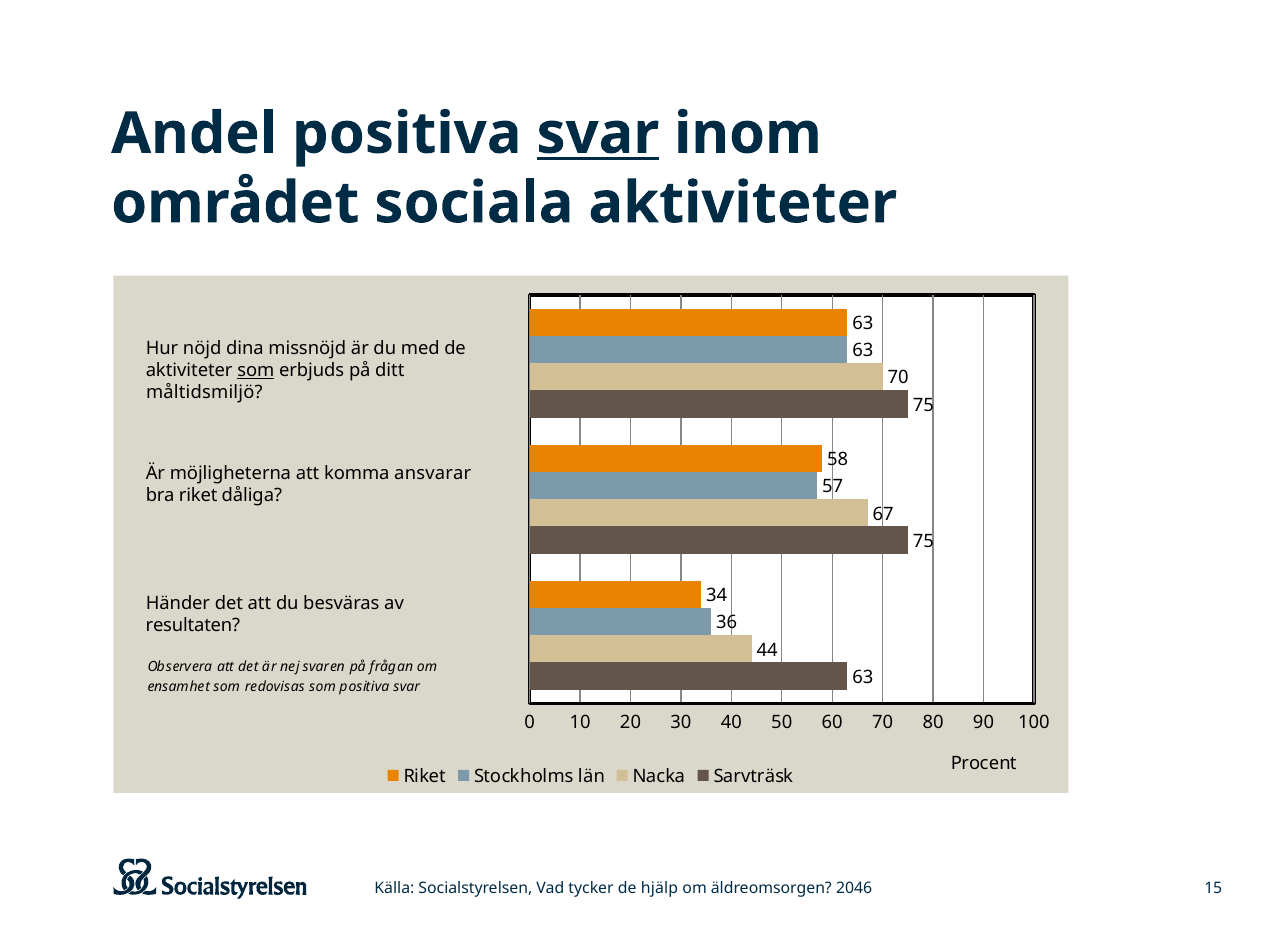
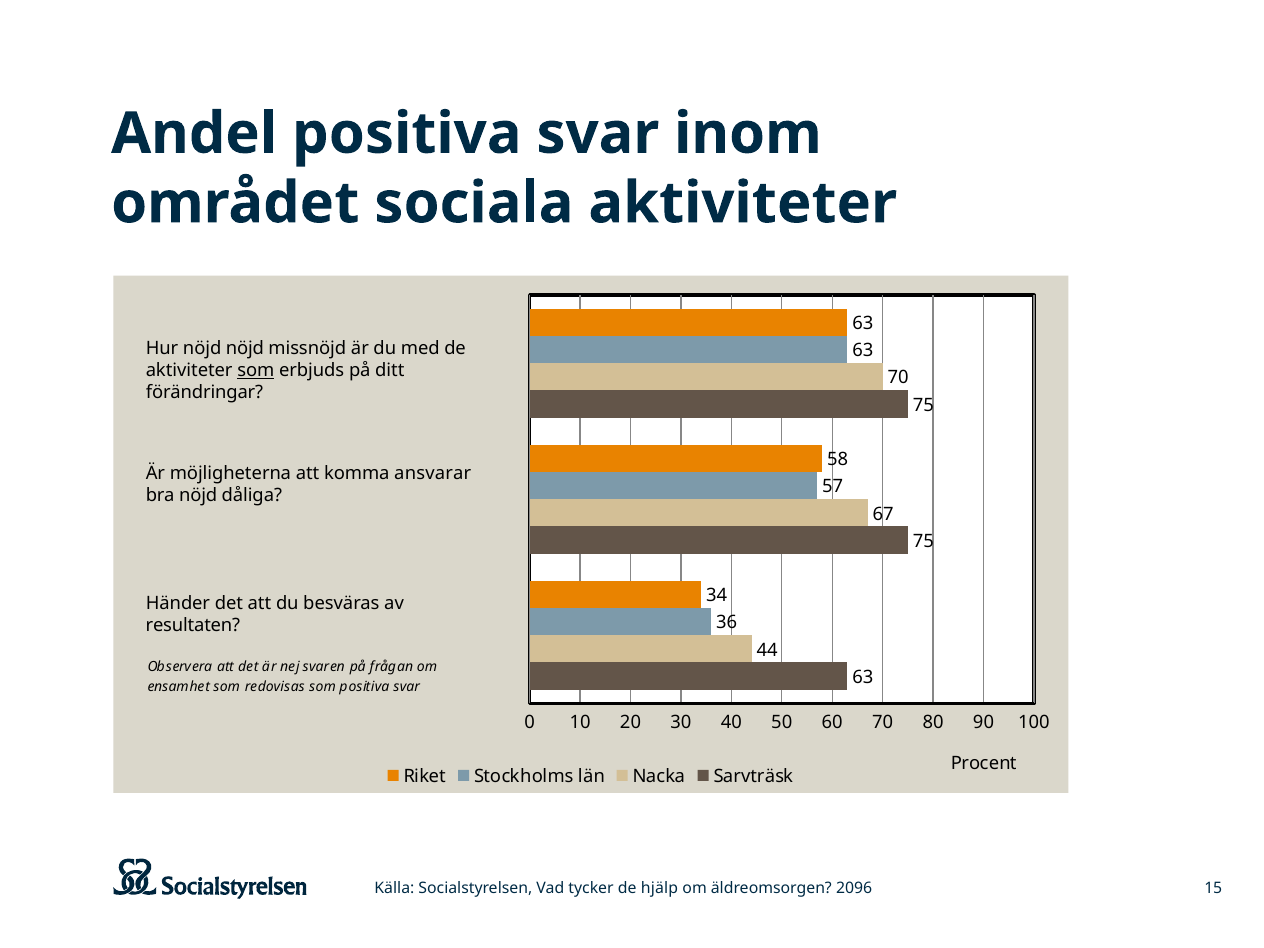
svar underline: present -> none (598, 134)
nöjd dina: dina -> nöjd (245, 348)
måltidsmiljö: måltidsmiljö -> förändringar (205, 392)
bra riket: riket -> nöjd (198, 495)
2046: 2046 -> 2096 (854, 889)
